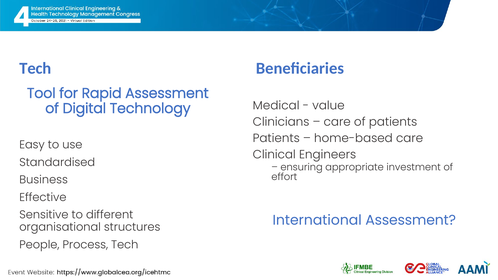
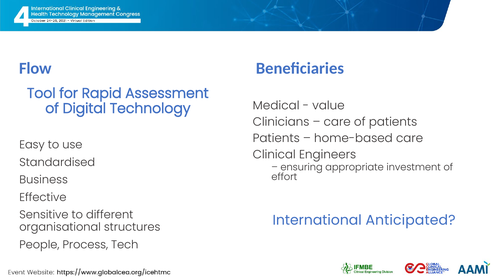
Tech: Tech -> Flow (35, 68)
International Assessment: Assessment -> Anticipated (411, 220)
